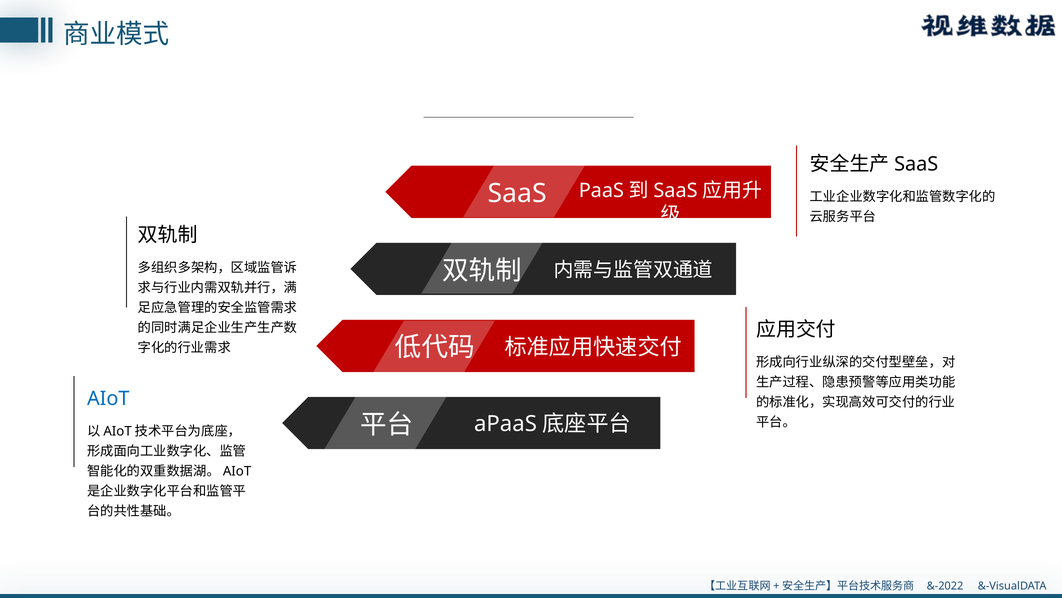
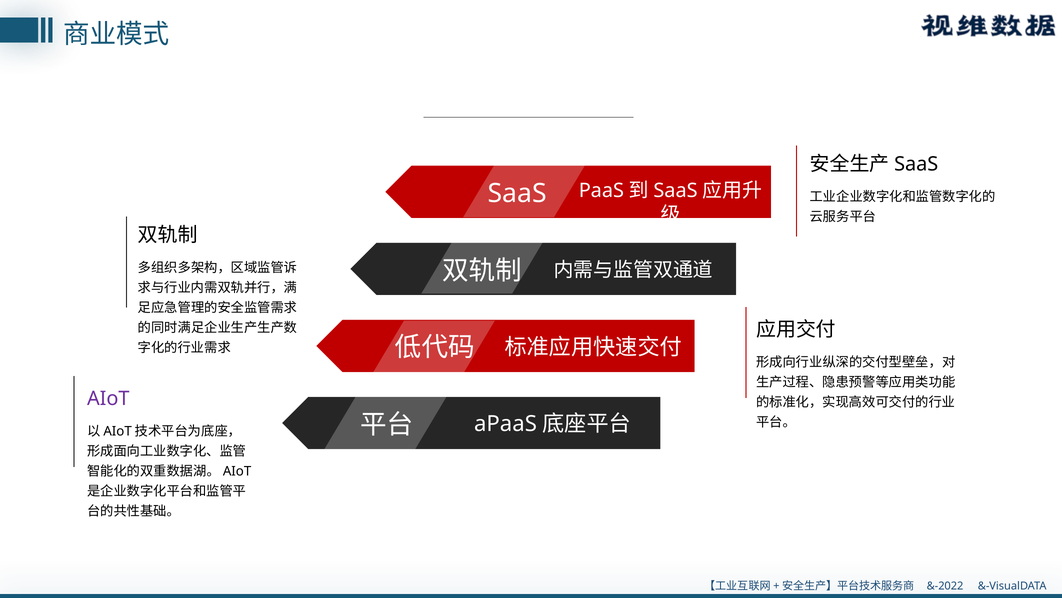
AIoT colour: blue -> purple (108, 398)
